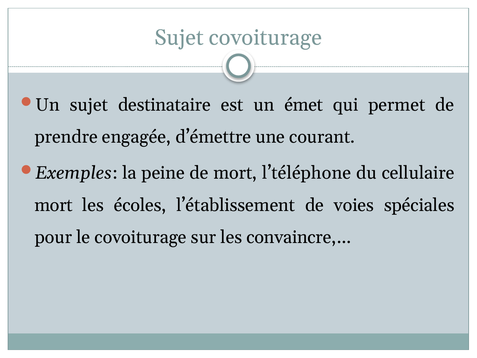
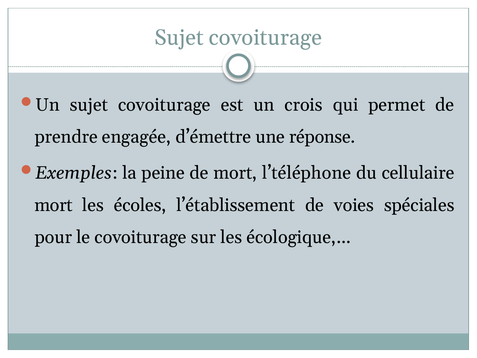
Un sujet destinataire: destinataire -> covoiturage (164, 105)
émet: émet -> crois (304, 105)
courant: courant -> réponse (322, 137)
convaincre,…: convaincre,… -> écologique,… (298, 237)
